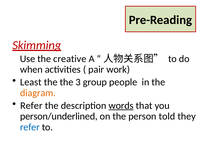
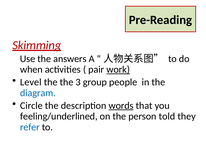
creative: creative -> answers (70, 59)
work underline: none -> present (118, 70)
Least: Least -> Level (31, 82)
diagram colour: orange -> blue (38, 93)
Refer: Refer -> Circle (31, 106)
person/underlined: person/underlined -> feeling/underlined (59, 117)
